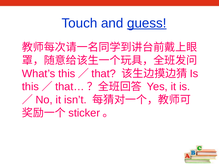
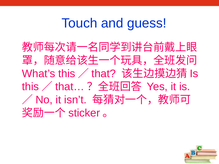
guess underline: present -> none (147, 23)
